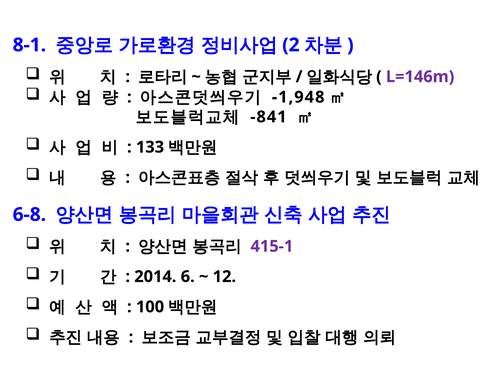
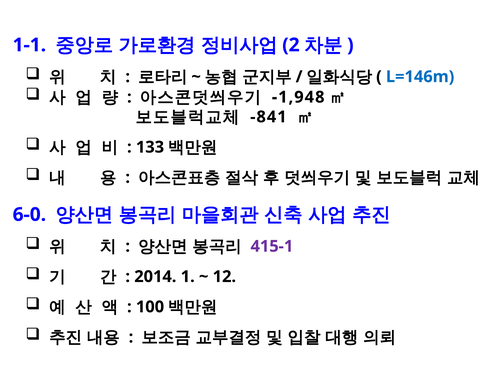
8-1: 8-1 -> 1-1 (29, 45)
L=146m colour: purple -> blue (420, 77)
6-8: 6-8 -> 6-0 (29, 214)
6: 6 -> 1 (188, 276)
